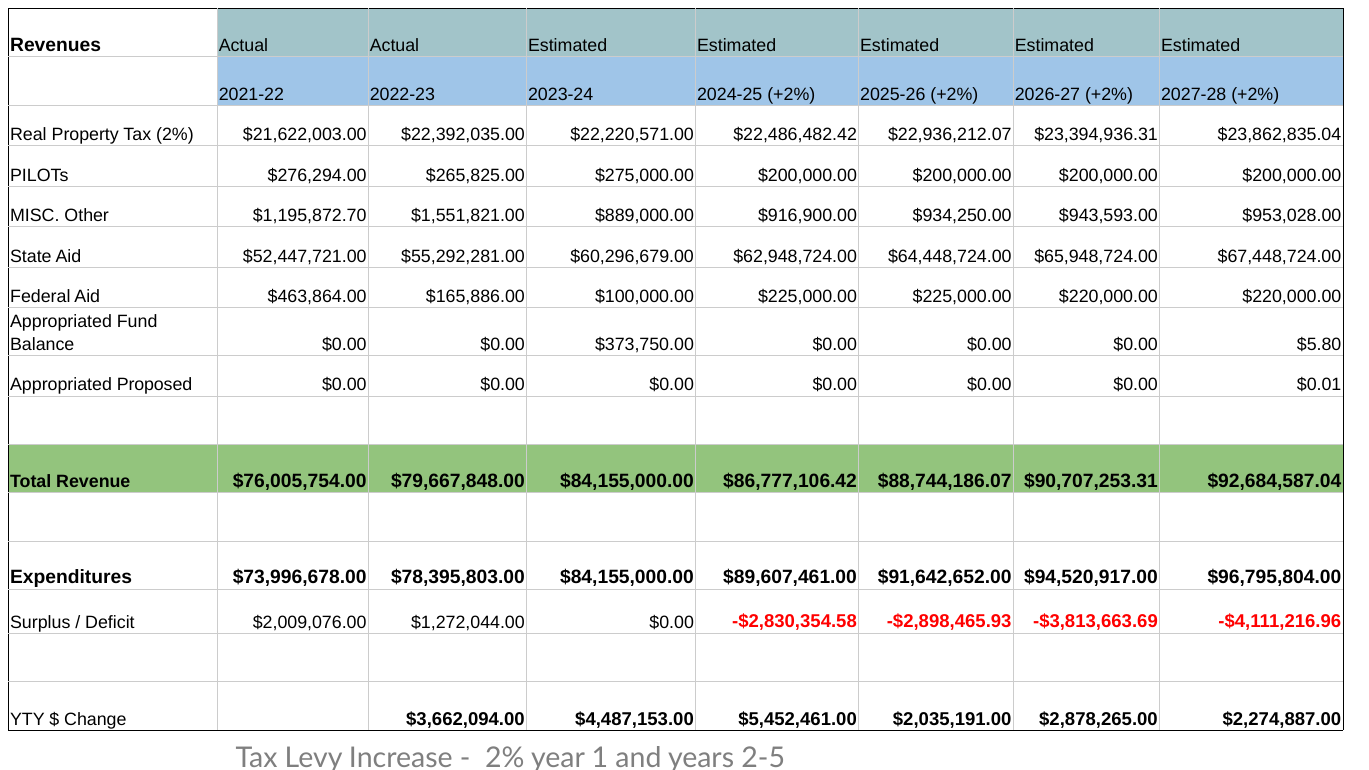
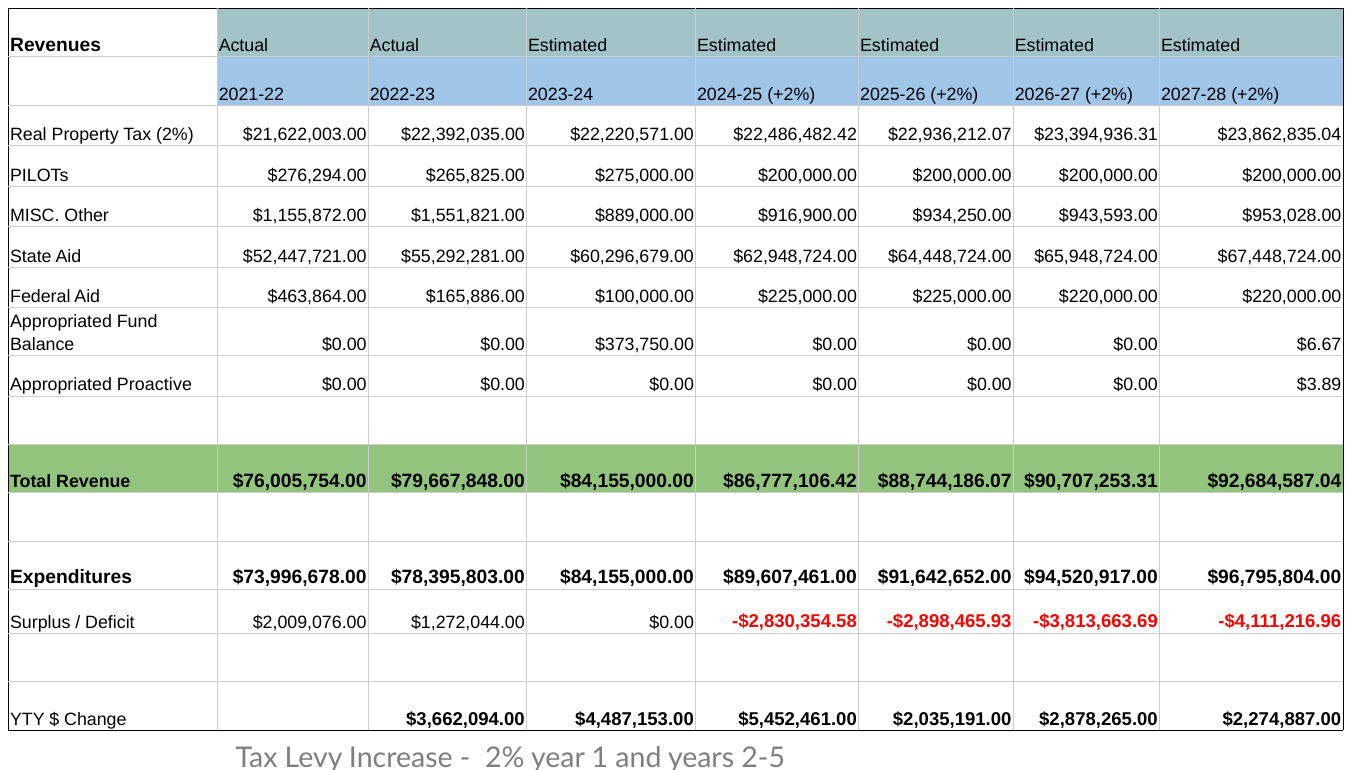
$1,195,872.70: $1,195,872.70 -> $1,155,872.00 (310, 216)
$5.80: $5.80 -> $6.67 (1319, 345)
Proposed: Proposed -> Proactive (154, 385)
$0.01: $0.01 -> $3.89 (1319, 385)
